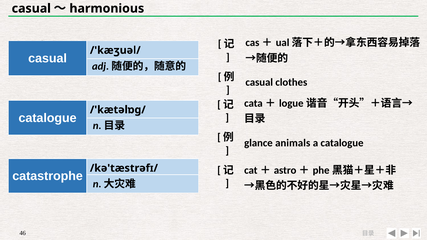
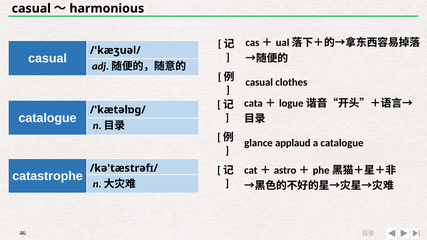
animals: animals -> applaud (293, 143)
